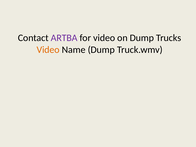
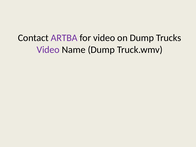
Video colour: orange -> purple (48, 50)
